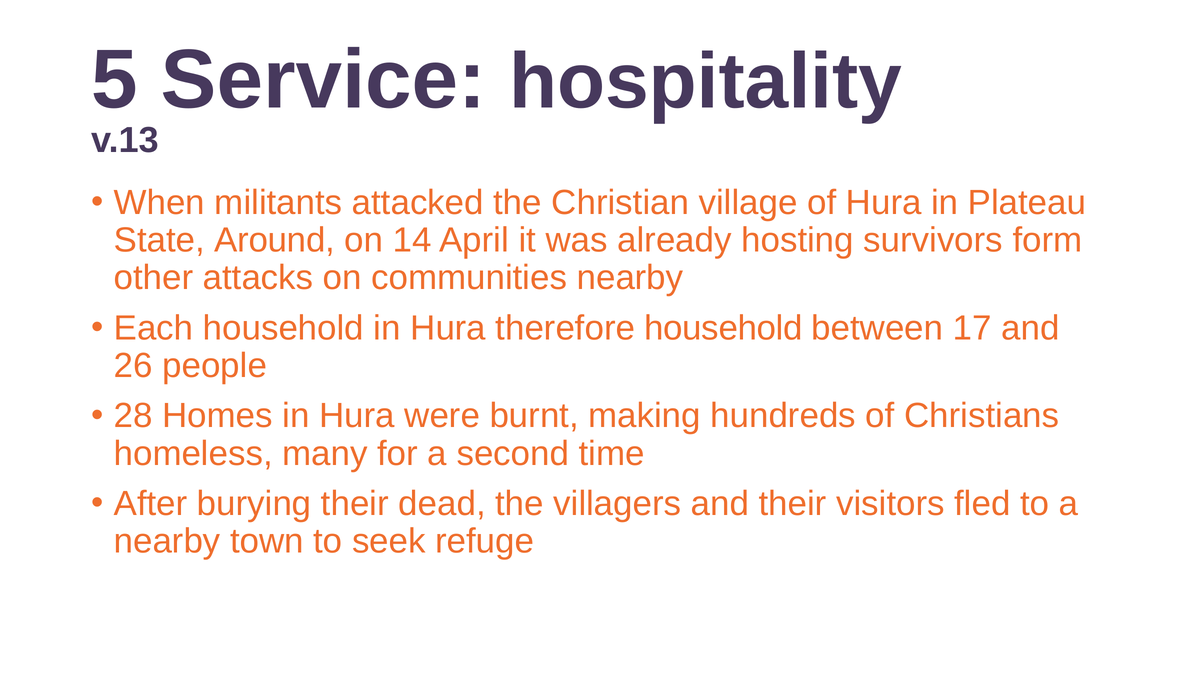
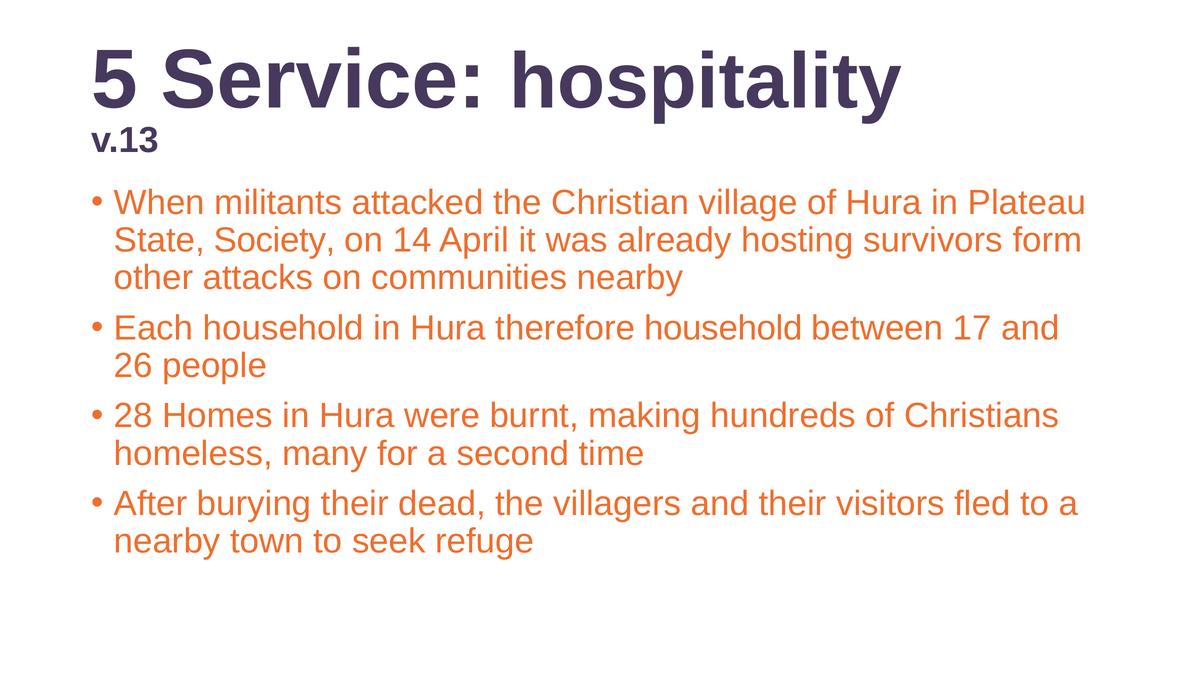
Around: Around -> Society (275, 240)
